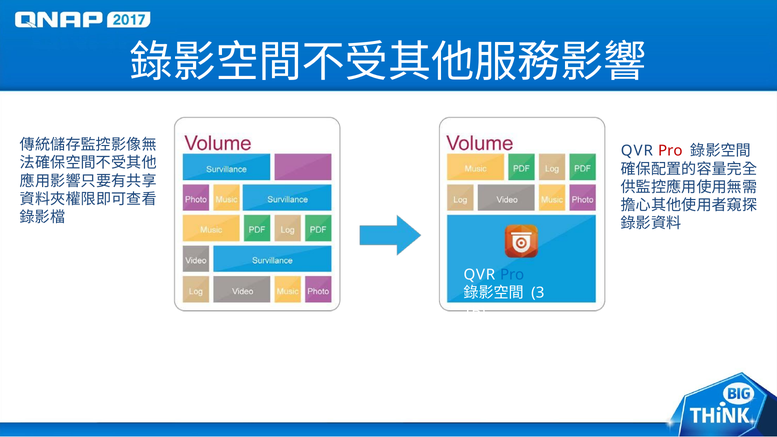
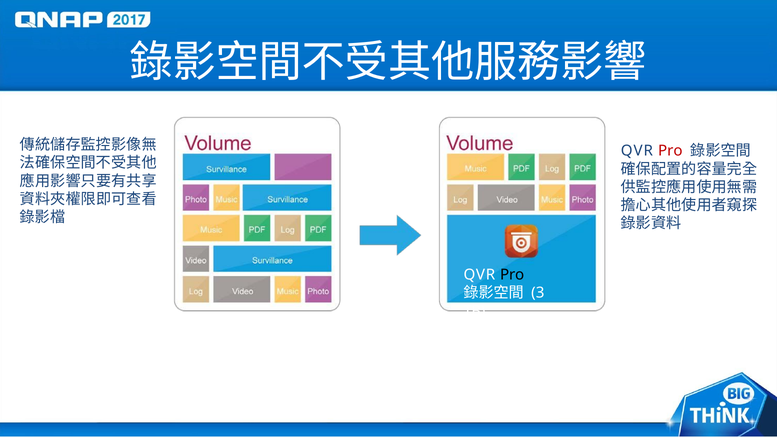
Pro colour: blue -> black (512, 275)
